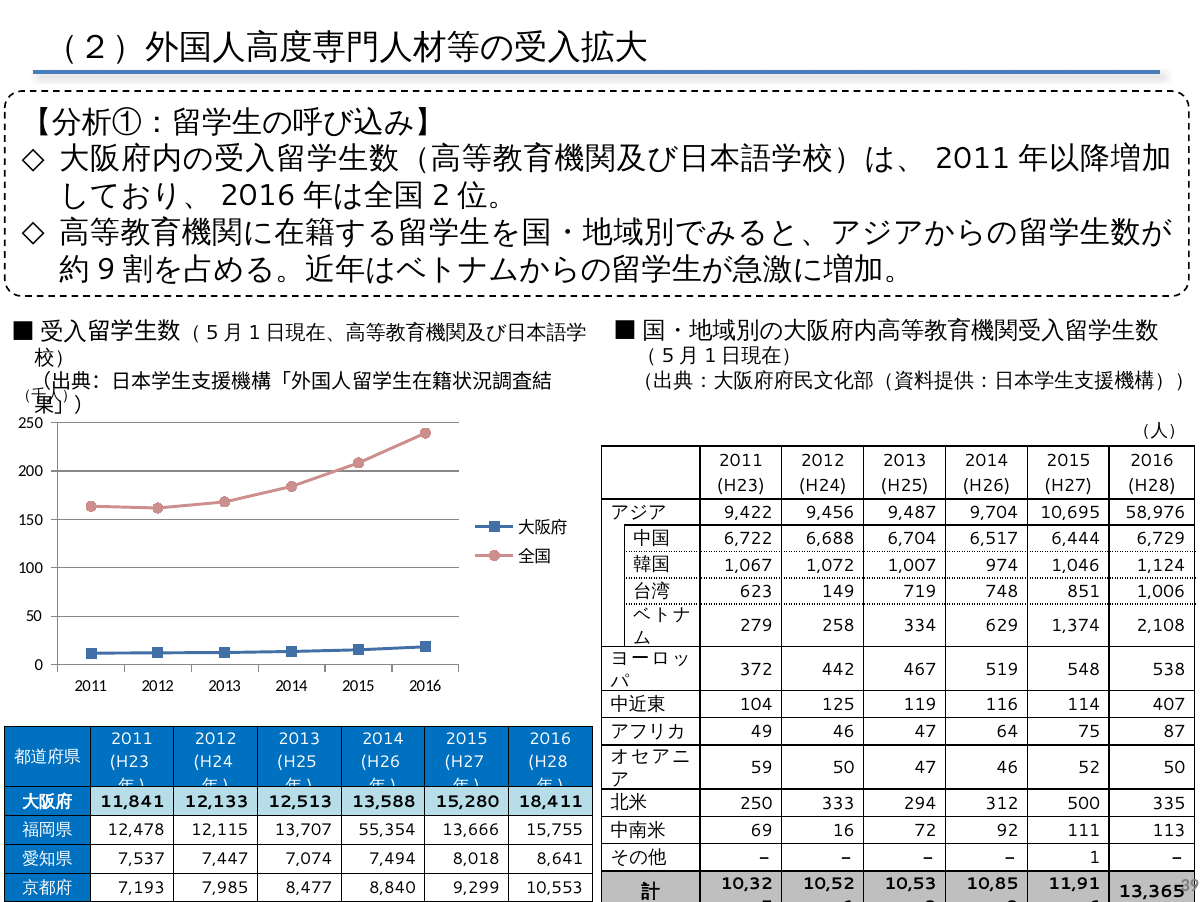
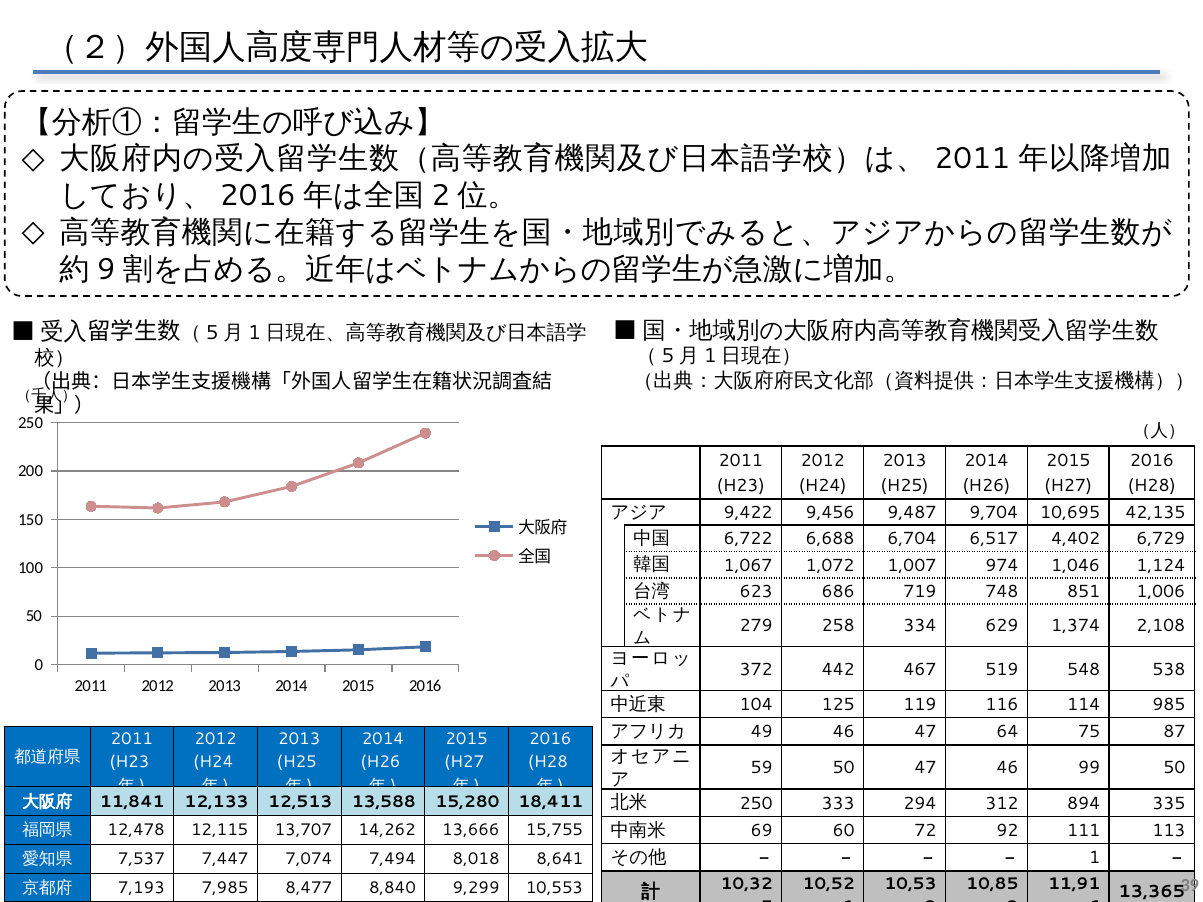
58,976: 58,976 -> 42,135 (1155, 513)
6,444: 6,444 -> 4,402 (1076, 539)
149: 149 -> 686 (838, 592)
407: 407 -> 985 (1169, 705)
52: 52 -> 99 (1089, 768)
500: 500 -> 894 (1084, 804)
16: 16 -> 60 (844, 831)
55,354: 55,354 -> 14,262 (387, 831)
